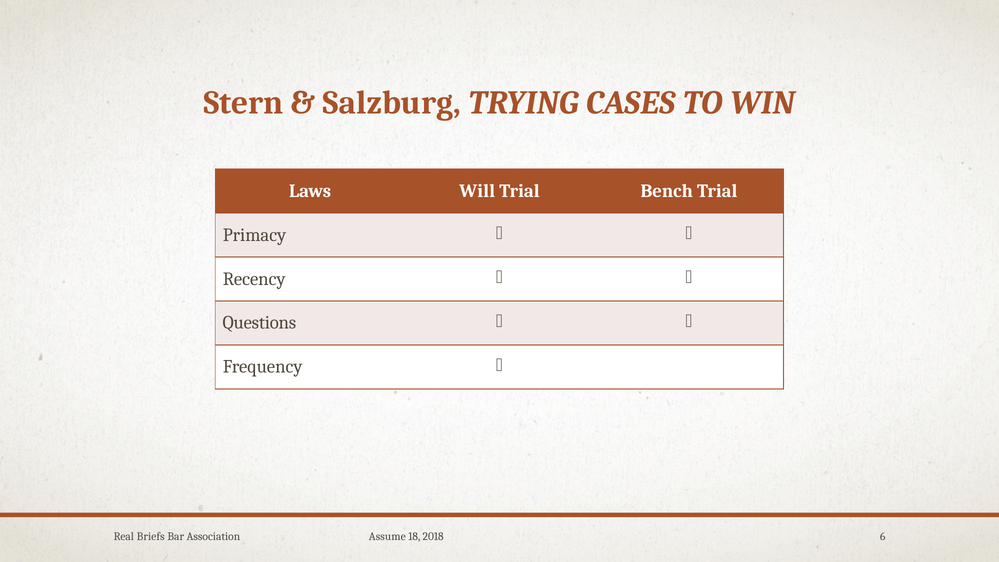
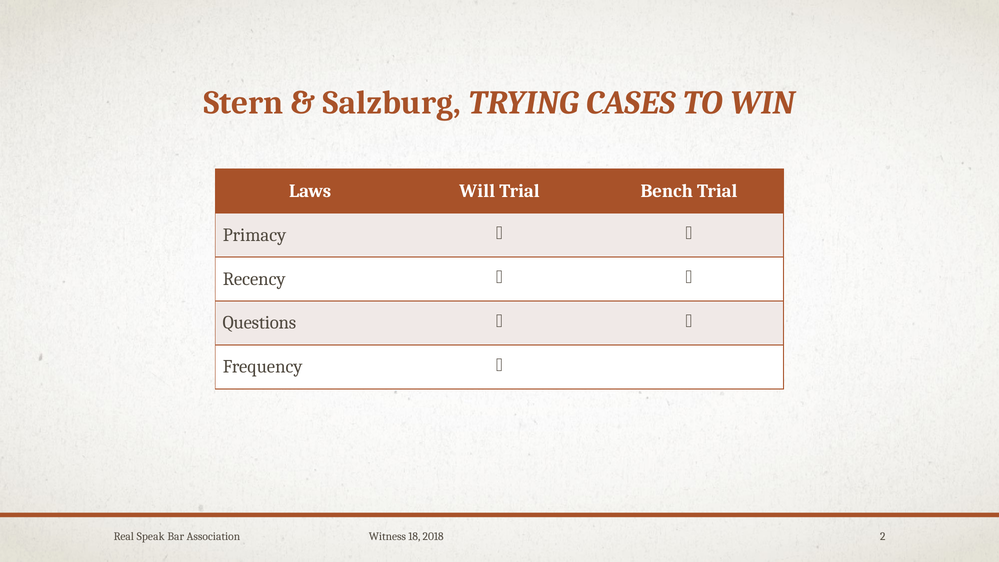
Briefs: Briefs -> Speak (151, 537)
Assume: Assume -> Witness (387, 537)
6: 6 -> 2 (883, 537)
